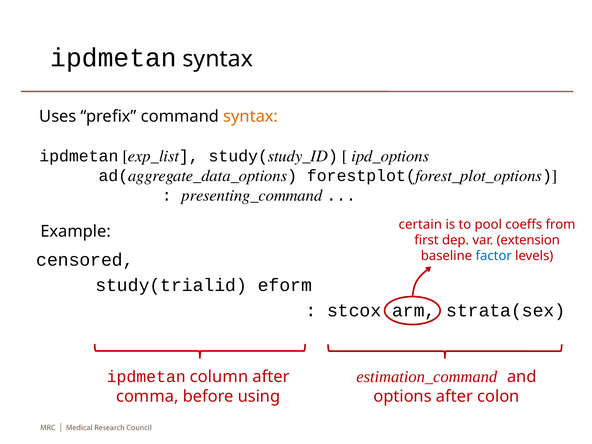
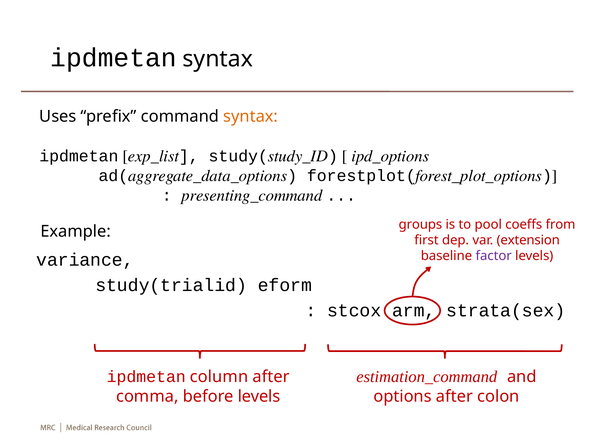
certain: certain -> groups (420, 224)
factor colour: blue -> purple (494, 256)
censored: censored -> variance (85, 260)
before using: using -> levels (259, 396)
